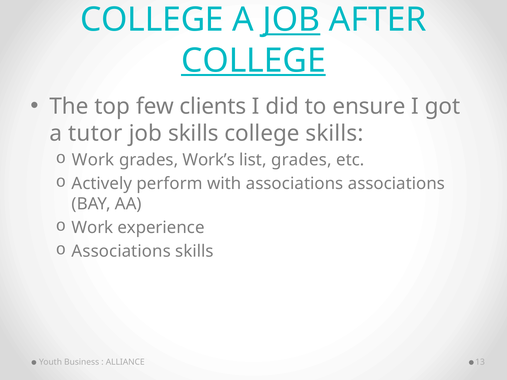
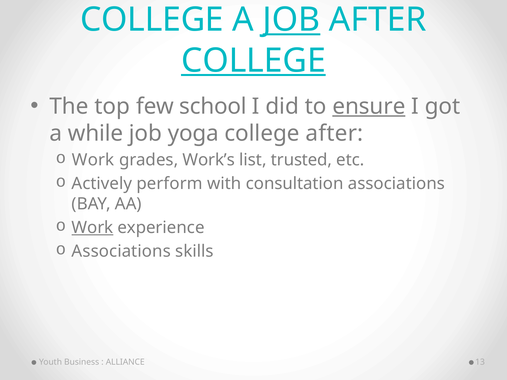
clients: clients -> school (213, 106)
ensure underline: none -> present (369, 106)
tutor: tutor -> while (96, 133)
job skills: skills -> yoga (193, 133)
college skills: skills -> after (334, 133)
list grades: grades -> trusted (301, 160)
with associations: associations -> consultation (295, 184)
Work underline: none -> present (92, 228)
